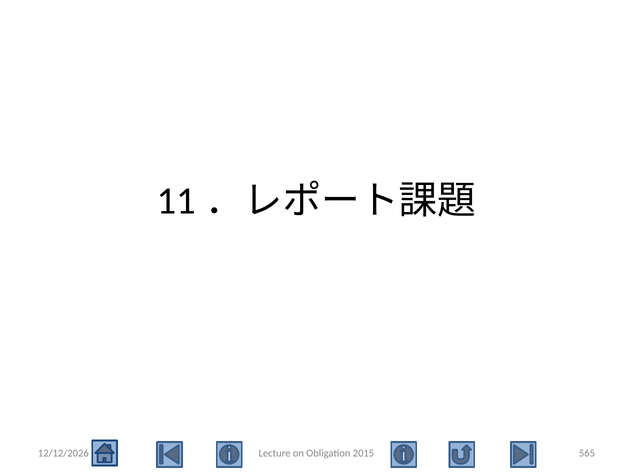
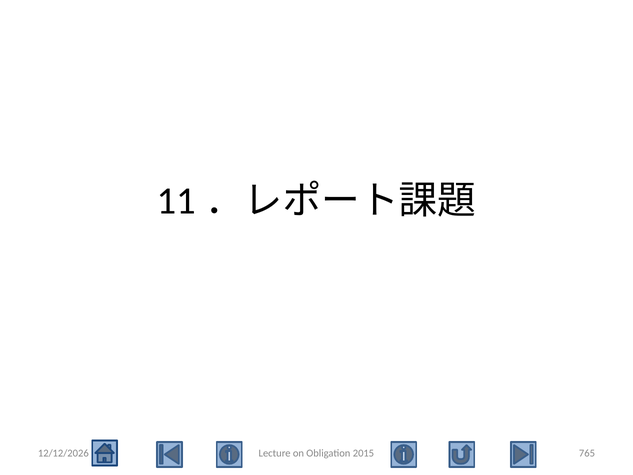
565: 565 -> 765 (587, 453)
